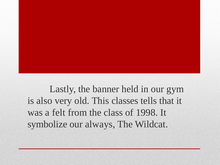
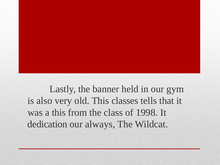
a felt: felt -> this (59, 112)
symbolize: symbolize -> dedication (47, 124)
